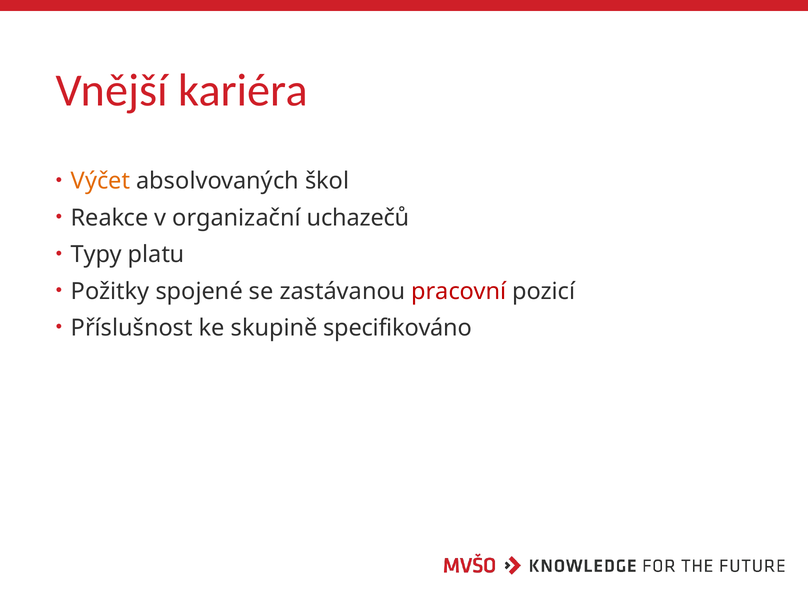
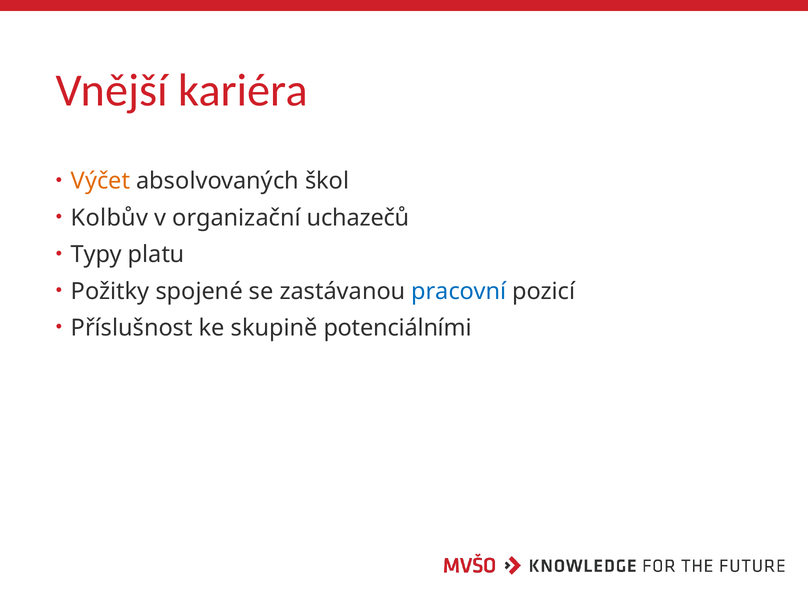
Reakce: Reakce -> Kolbův (109, 218)
pracovní colour: red -> blue (459, 291)
specifikováno: specifikováno -> potenciálními (398, 328)
